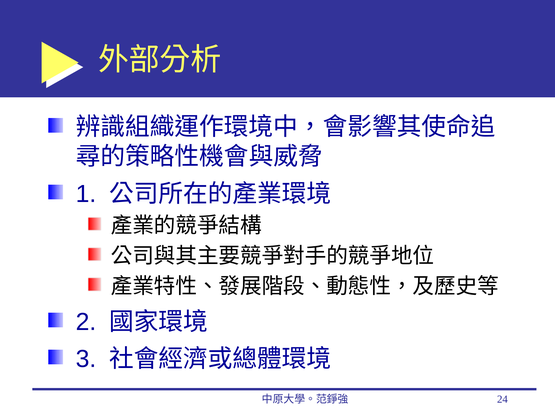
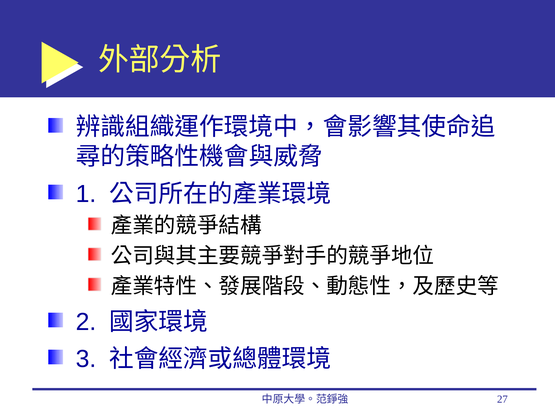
24: 24 -> 27 (502, 399)
